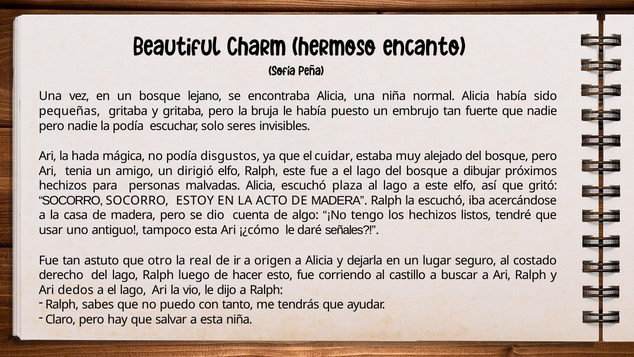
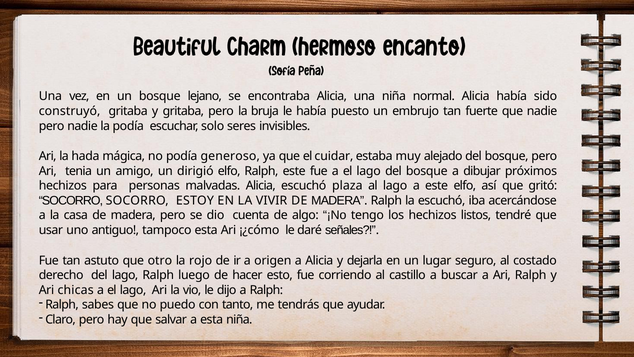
pequeñas: pequeñas -> construyó (70, 111)
disgustos: disgustos -> generoso (230, 156)
ACTO: ACTO -> VIVIR (272, 200)
real: real -> rojo (201, 260)
dedos: dedos -> chicas (76, 290)
